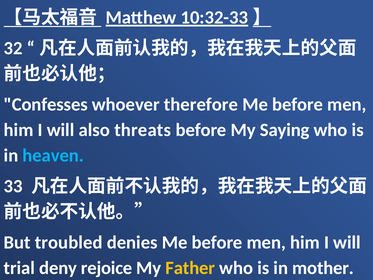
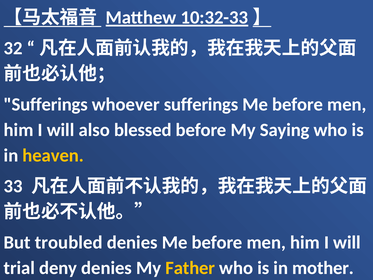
Confesses: Confesses -> Sufferings (46, 104)
whoever therefore: therefore -> sufferings (201, 104)
threats: threats -> blessed (143, 130)
heaven colour: light blue -> yellow (53, 155)
deny rejoice: rejoice -> denies (107, 268)
